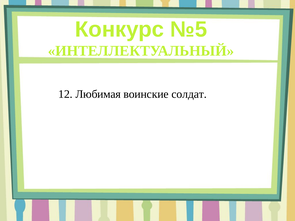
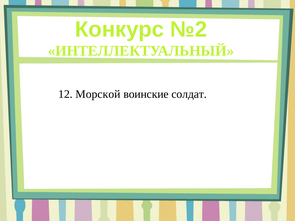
№5: №5 -> №2 (189, 29)
Любимая: Любимая -> Морской (98, 94)
